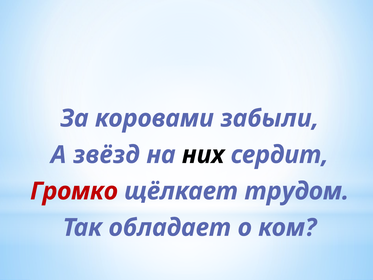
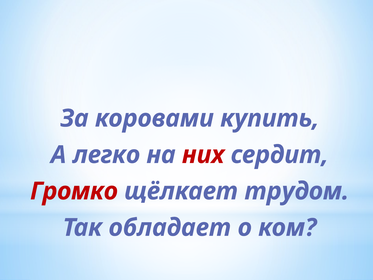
забыли: забыли -> купить (270, 118)
звёзд: звёзд -> легко (106, 155)
них colour: black -> red (203, 155)
